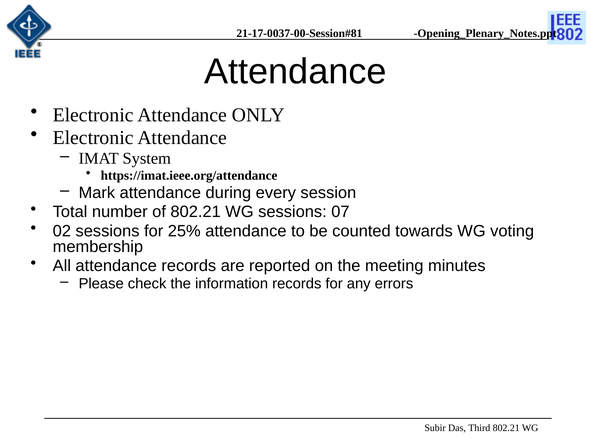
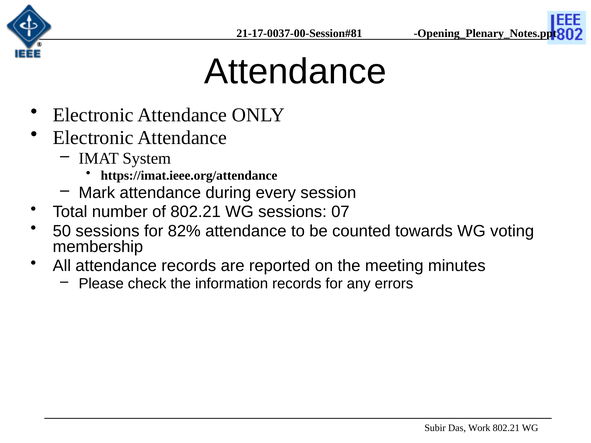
02: 02 -> 50 (62, 231)
25%: 25% -> 82% (184, 231)
Third: Third -> Work (479, 428)
